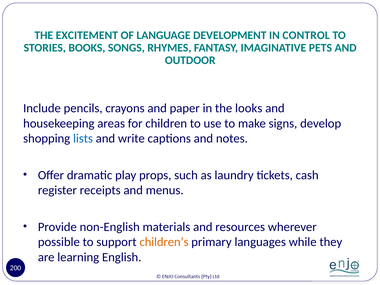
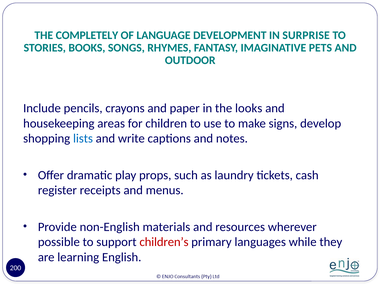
EXCITEMENT: EXCITEMENT -> COMPLETELY (87, 35)
CONTROL: CONTROL -> SURPRISE (306, 35)
children’s colour: orange -> red (164, 242)
